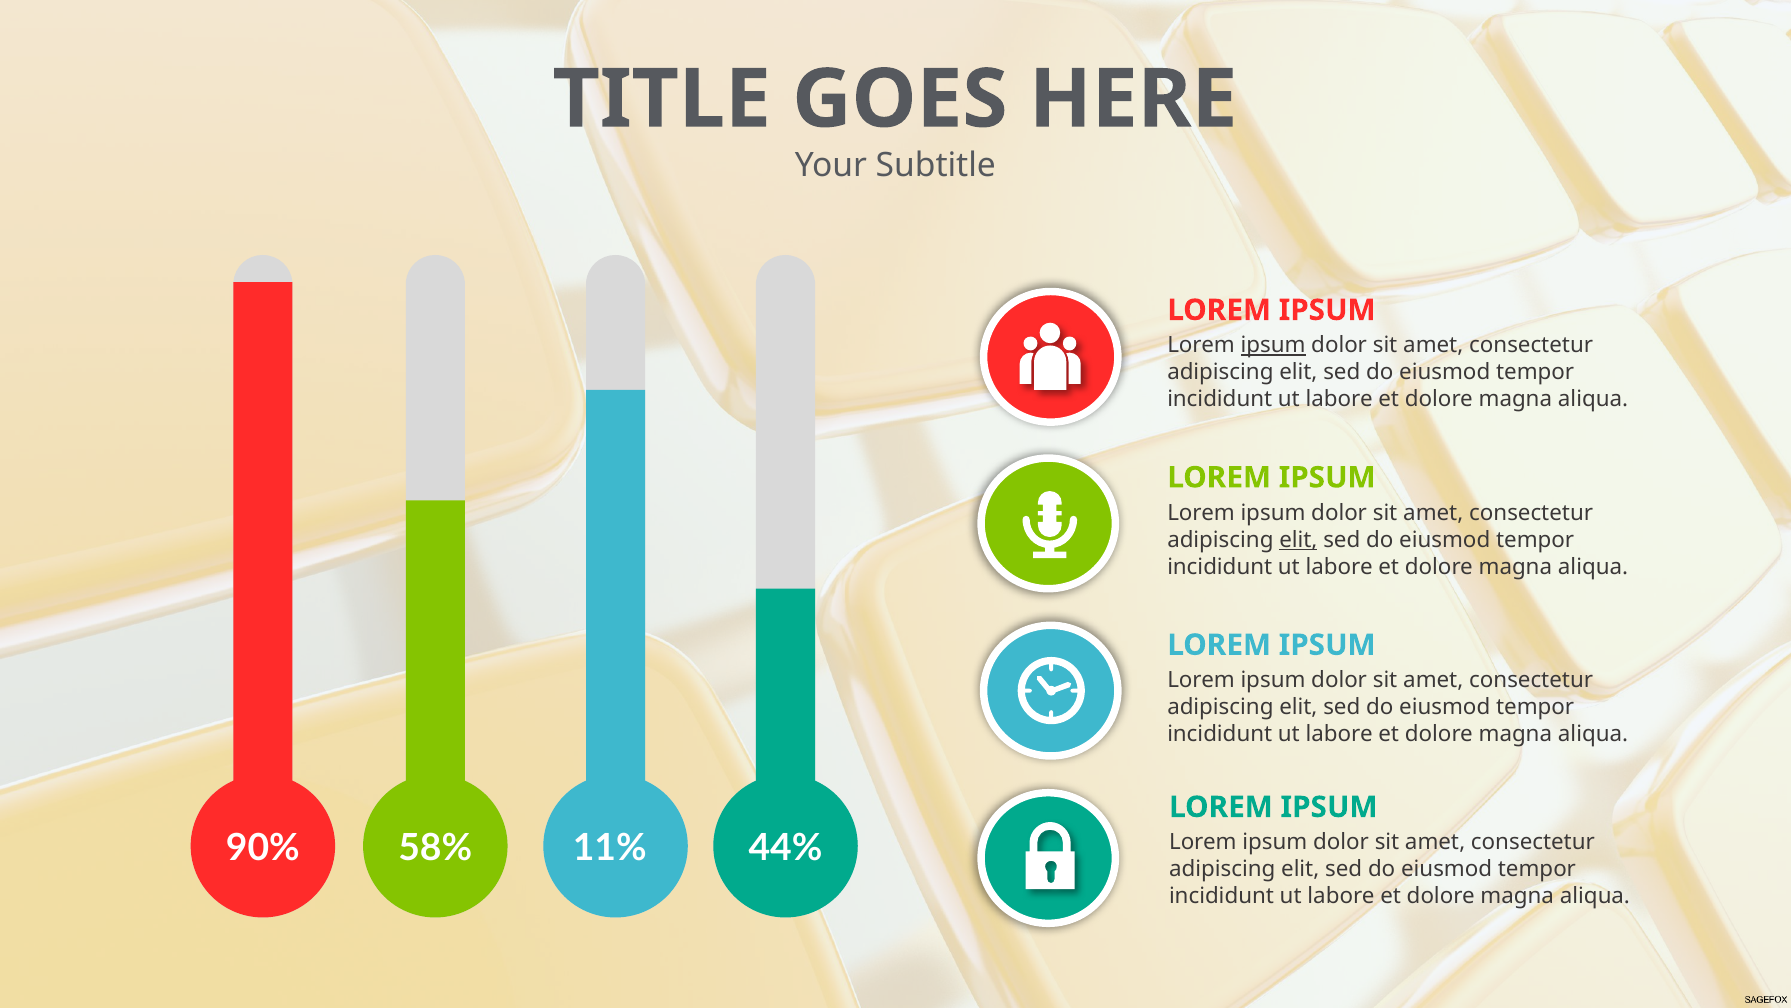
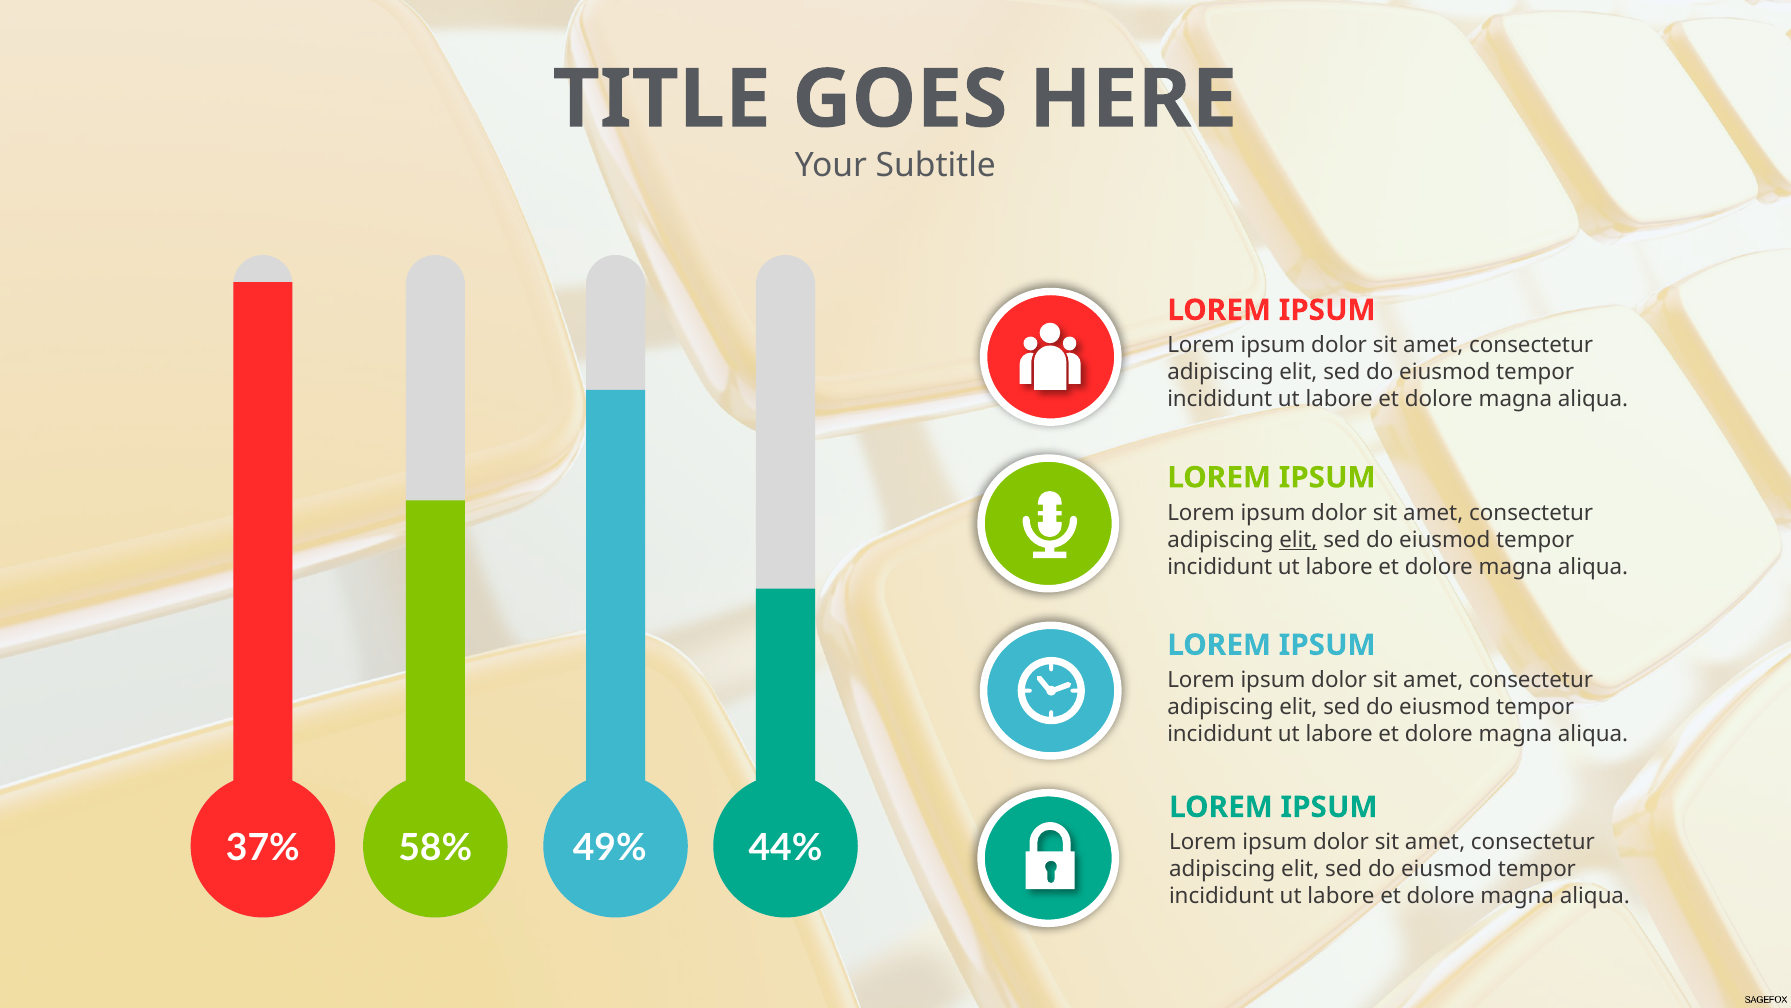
ipsum underline: present -> none (1273, 345)
90%: 90% -> 37% (263, 847)
11%: 11% -> 49% (610, 847)
